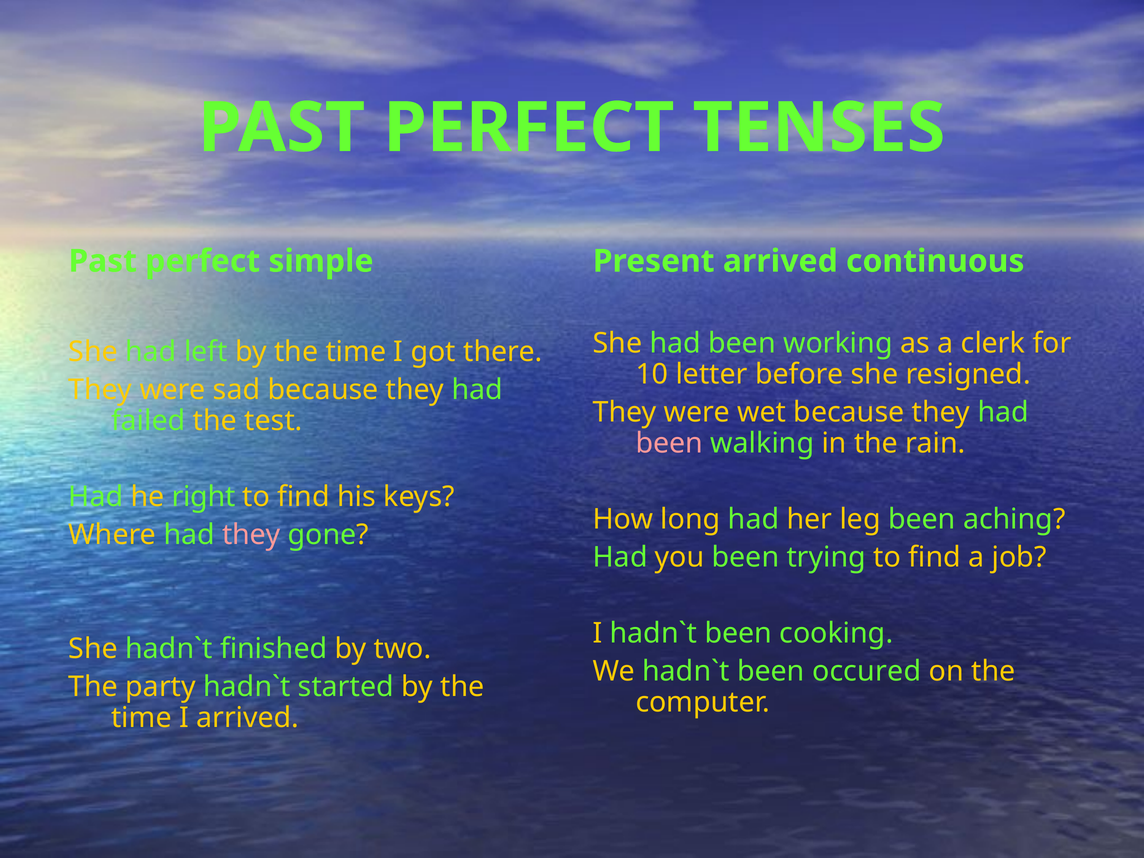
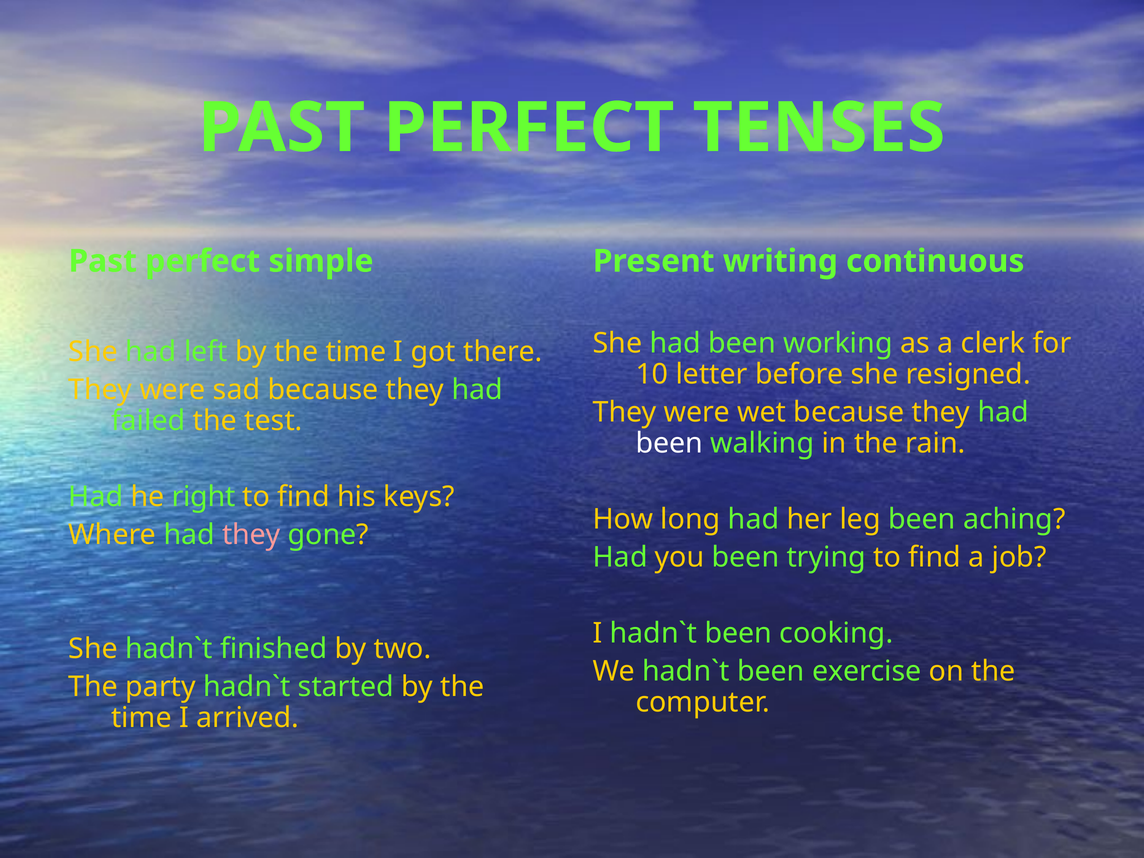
Present arrived: arrived -> writing (780, 261)
been colour: pink -> white (669, 443)
occured: occured -> exercise (867, 671)
